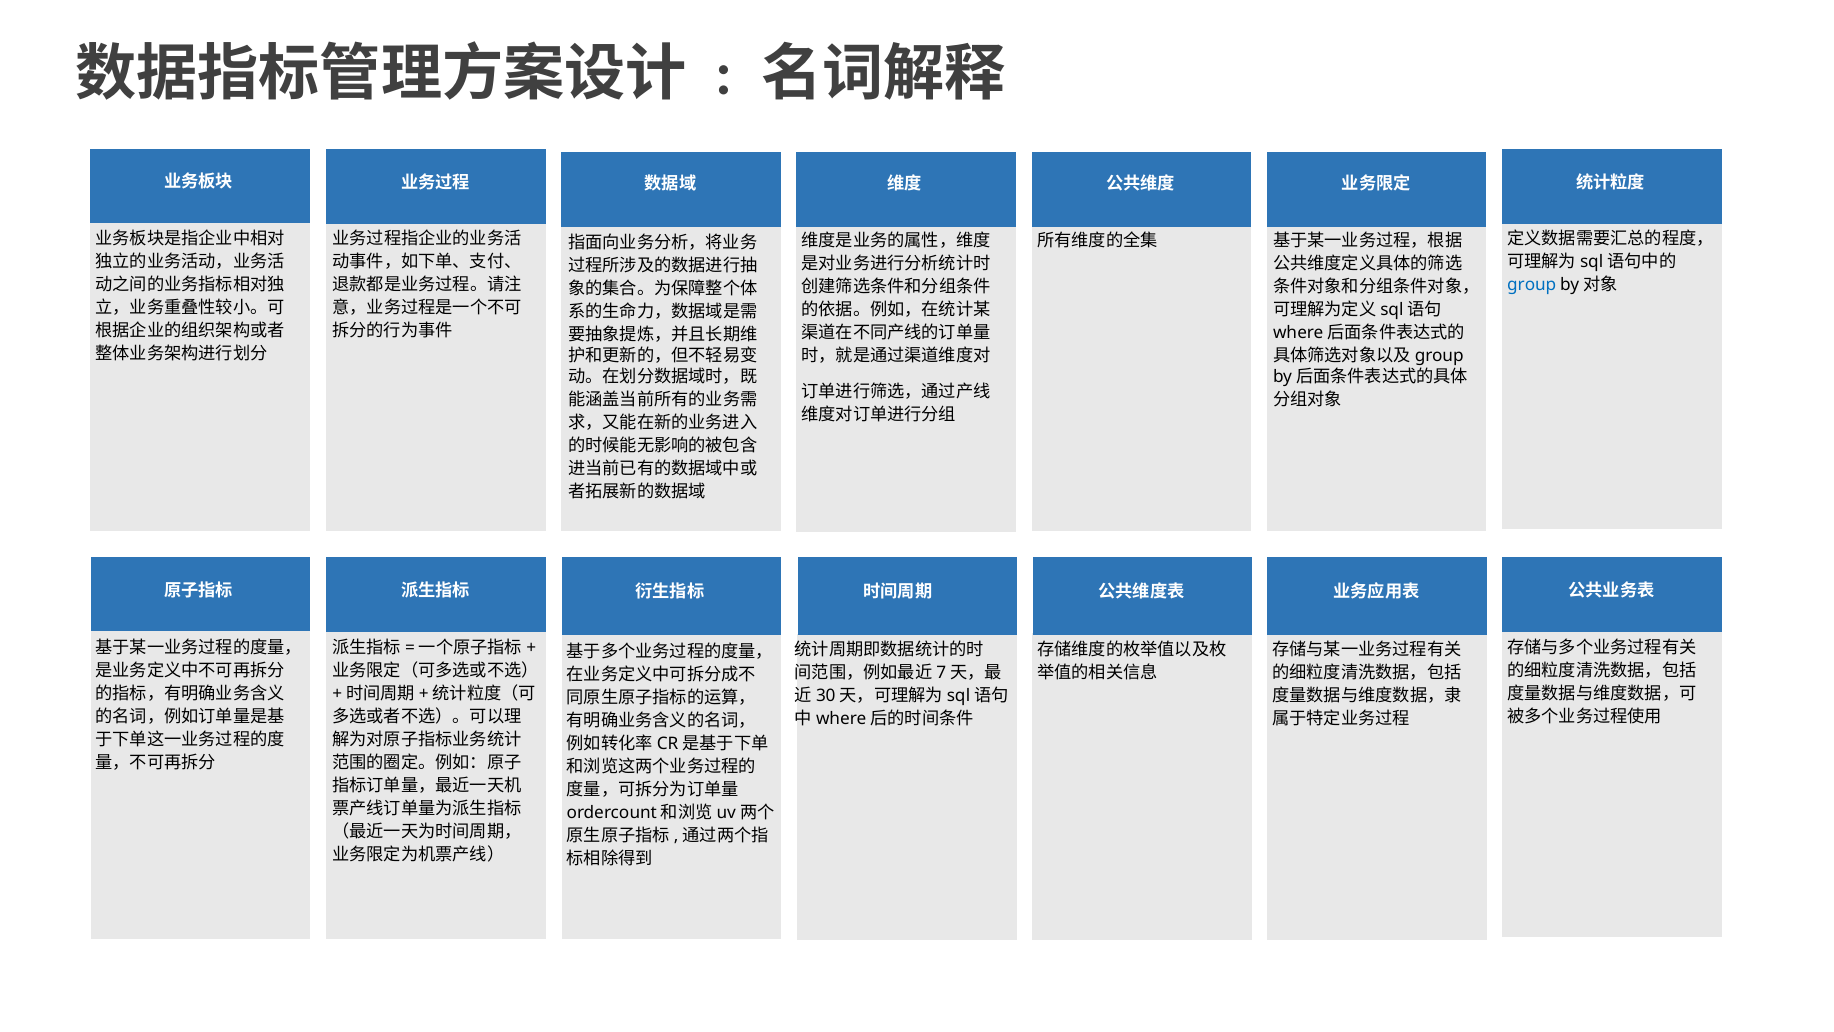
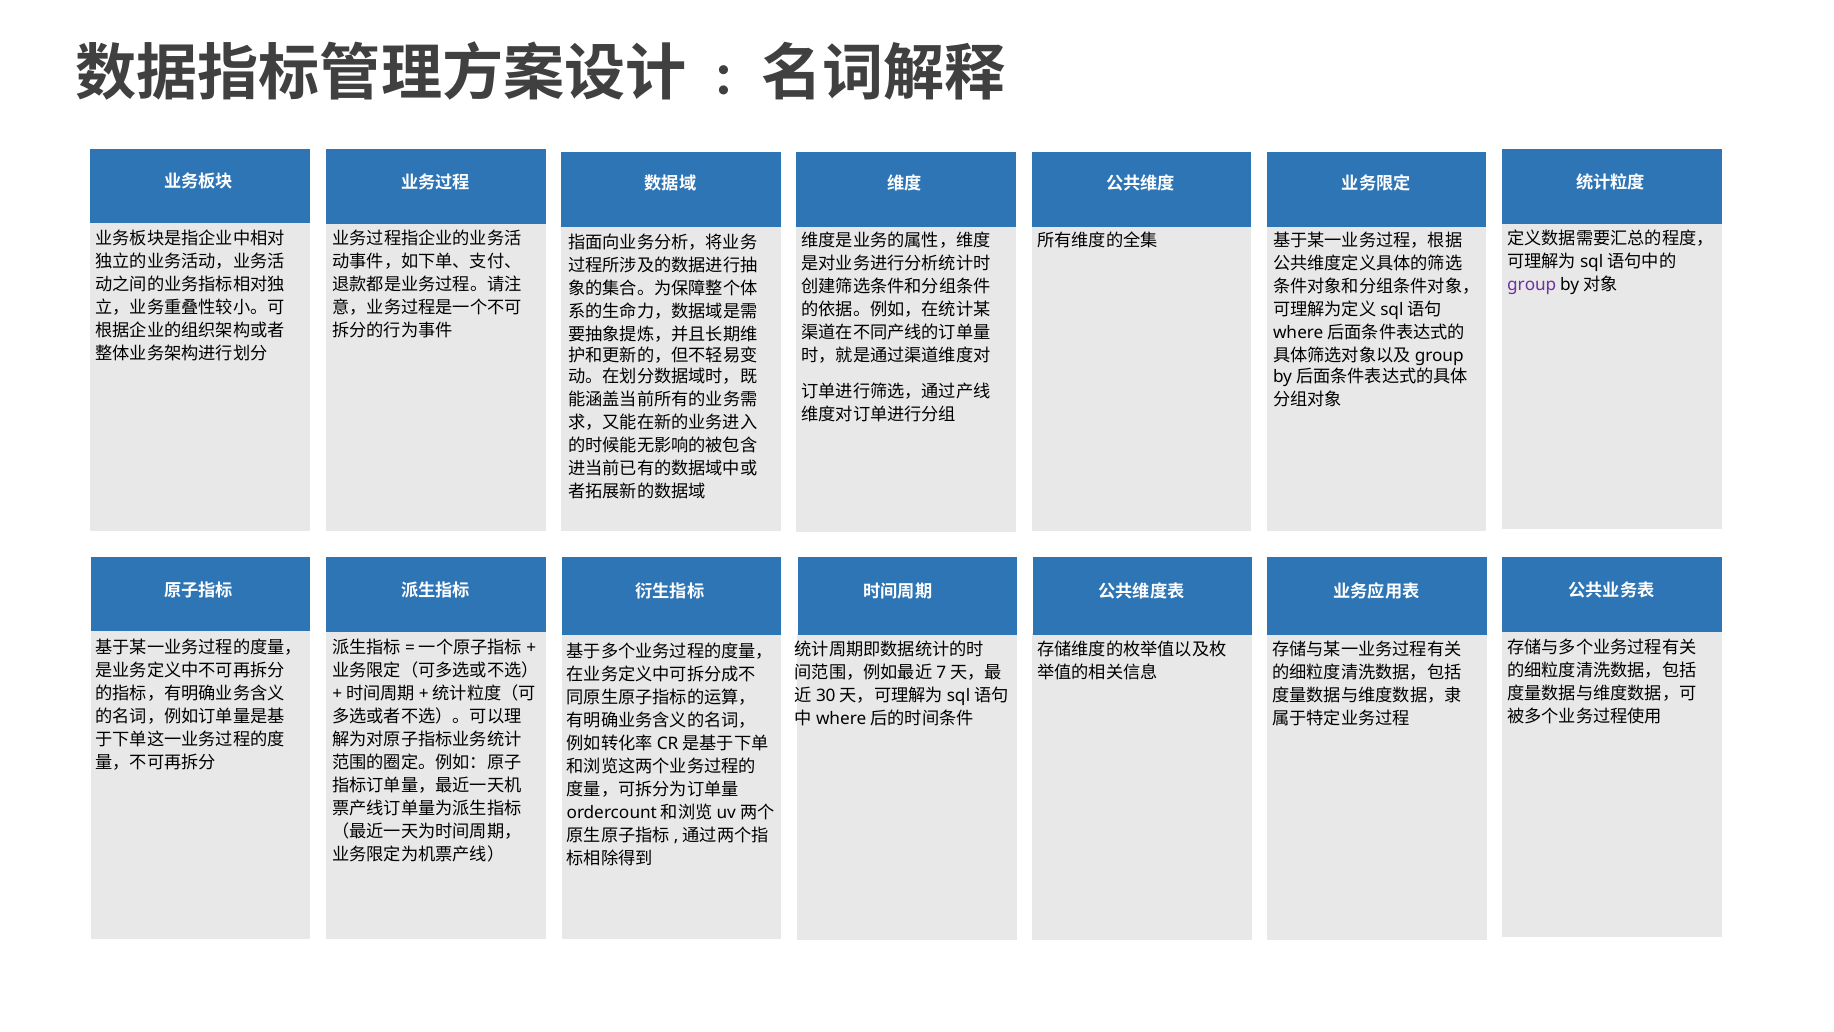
group colour: blue -> purple (1532, 285)
